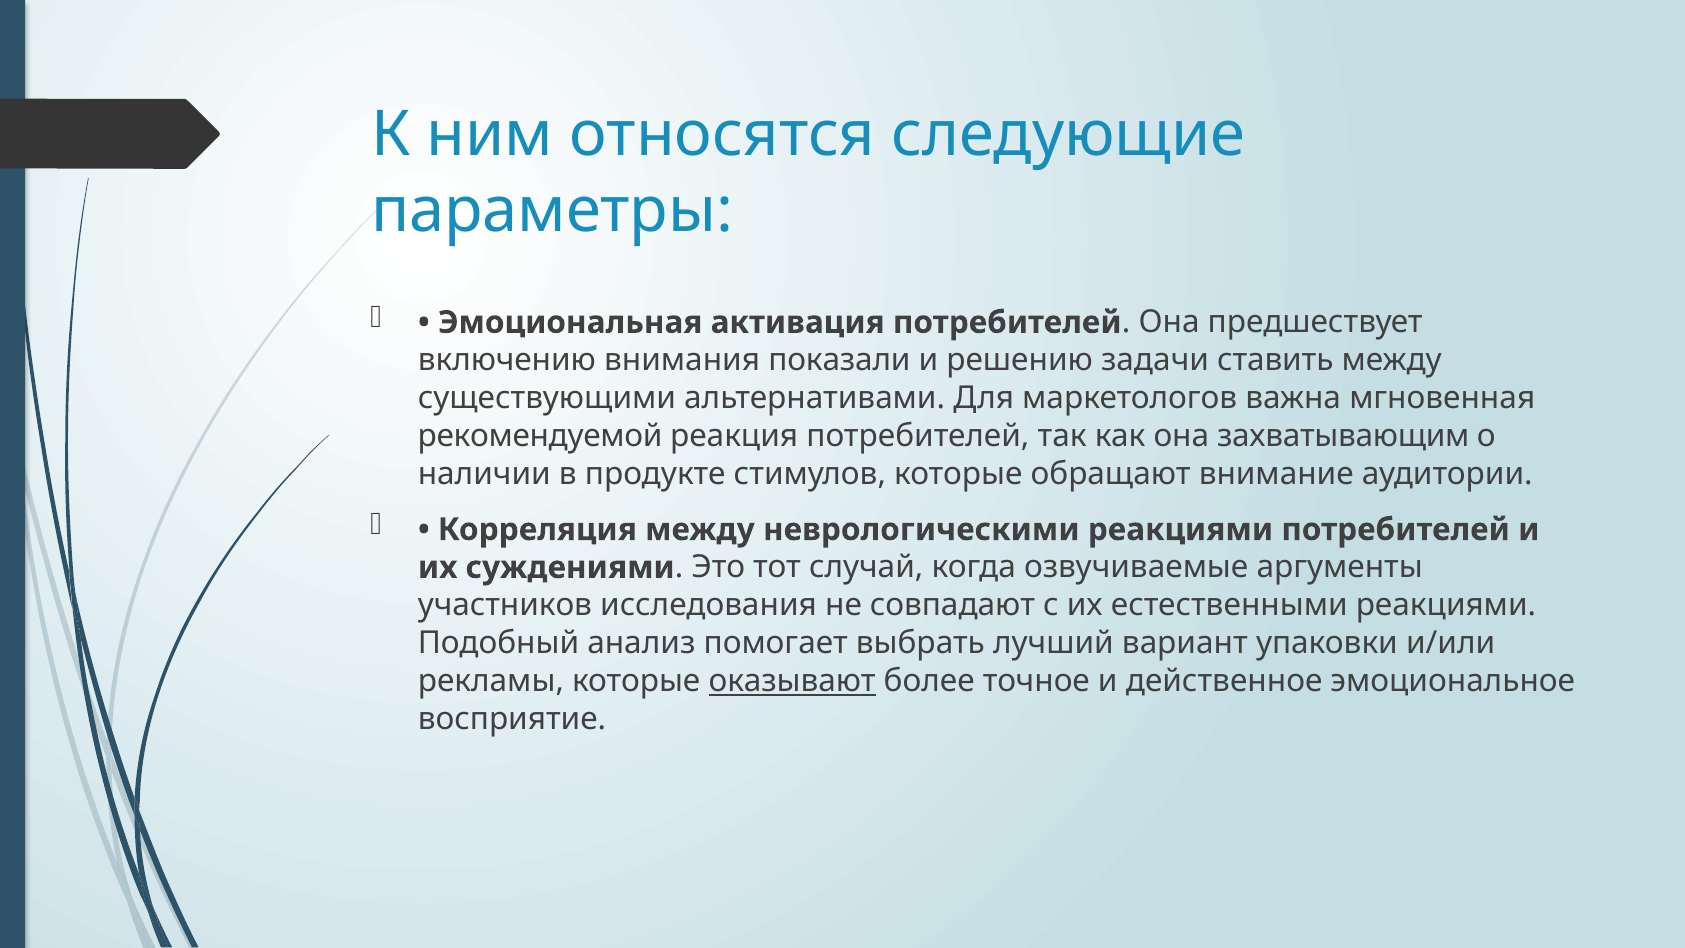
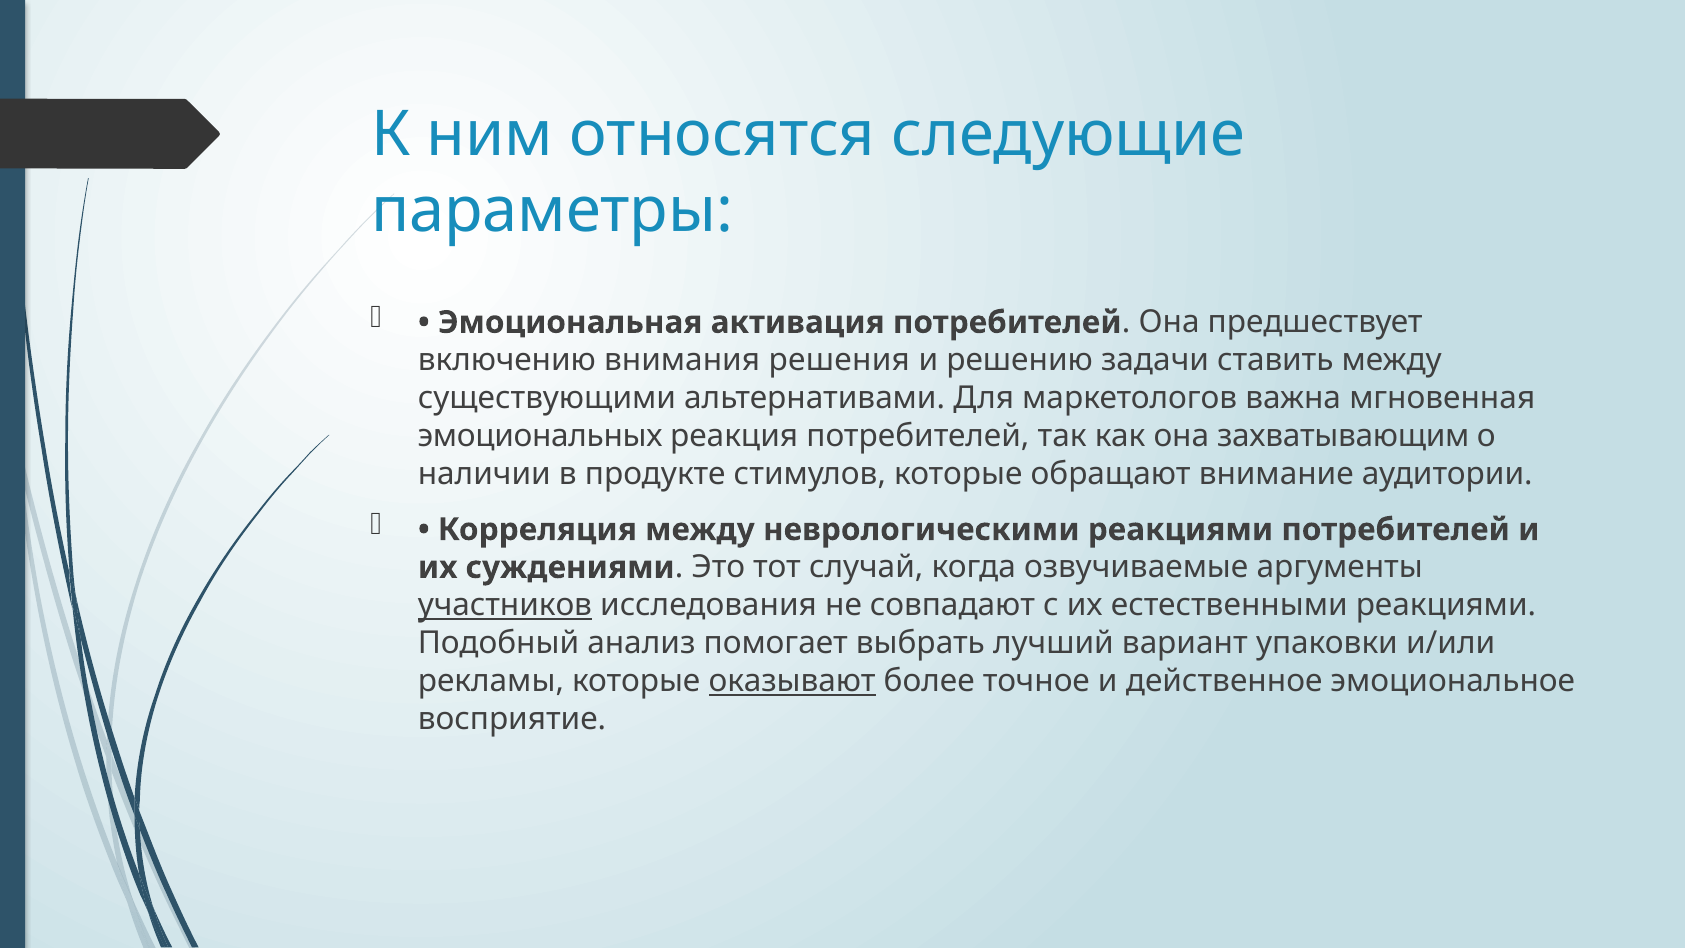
показали: показали -> решения (839, 360)
рекомендуемой: рекомендуемой -> эмоциональных (540, 436)
участников underline: none -> present (505, 605)
